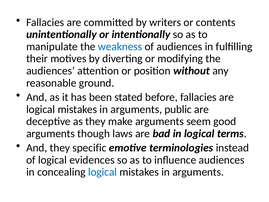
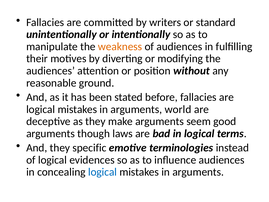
contents: contents -> standard (216, 22)
weakness colour: blue -> orange (120, 47)
public: public -> world (178, 109)
